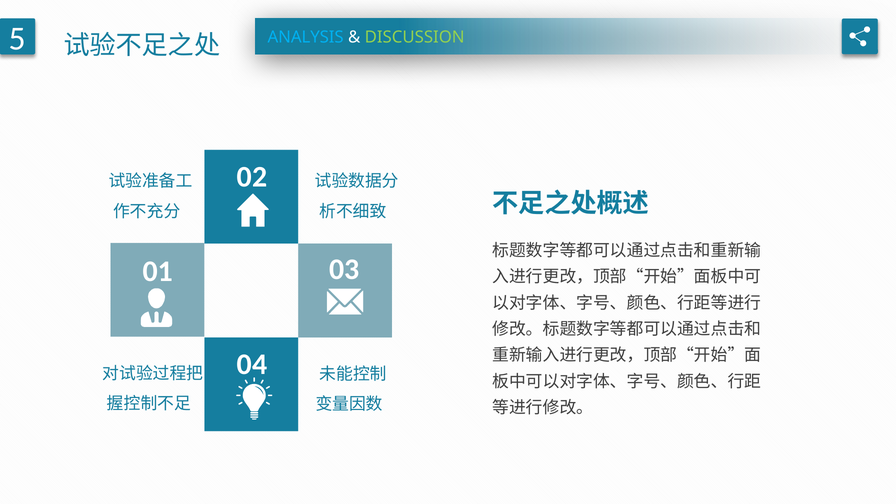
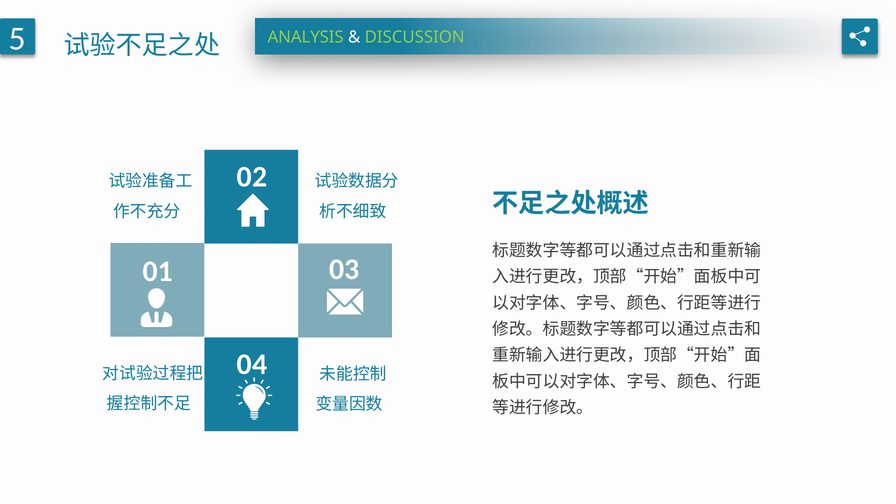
ANALYSIS colour: light blue -> light green (306, 37)
